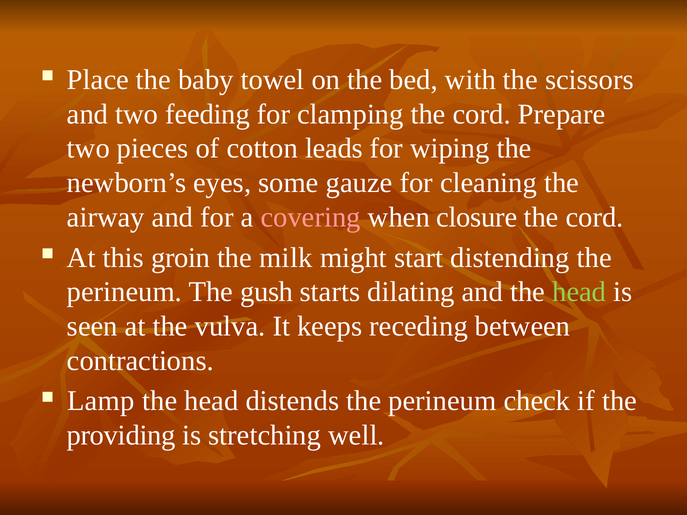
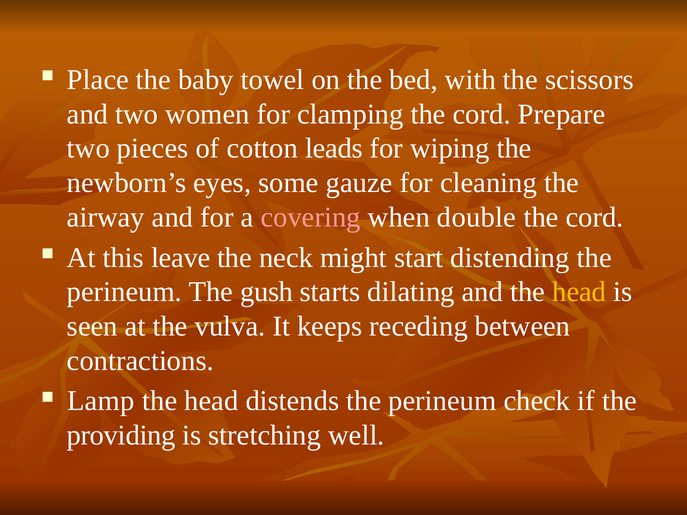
feeding: feeding -> women (208, 114)
closure: closure -> double (477, 217)
groin: groin -> leave (181, 258)
milk: milk -> neck (286, 258)
head colour: light green -> yellow (579, 292)
